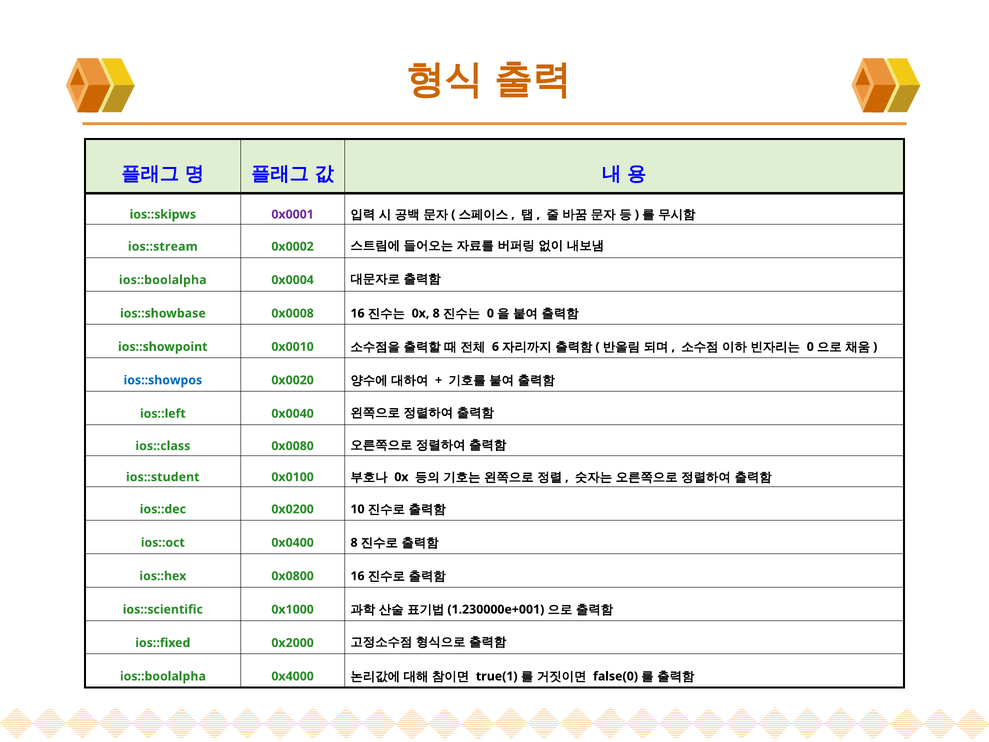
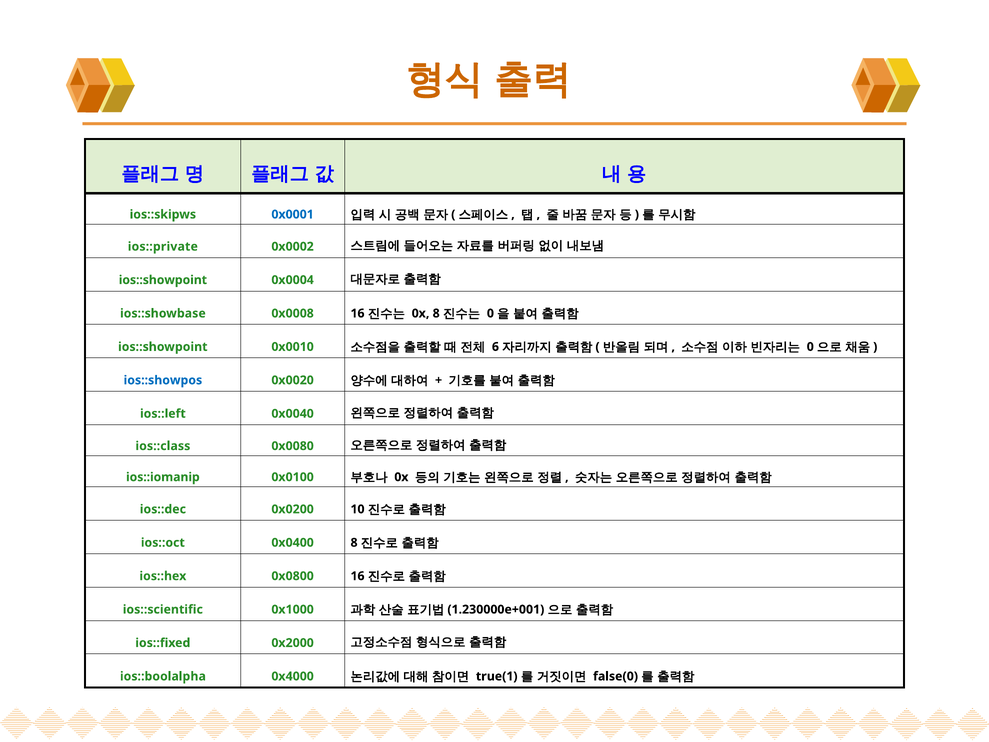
0x0001 colour: purple -> blue (293, 214)
ios::stream: ios::stream -> ios::private (163, 246)
ios::boolalpha: ios::boolalpha -> ios::showpoint (163, 280)
ios::student: ios::student -> ios::iomanip (163, 477)
